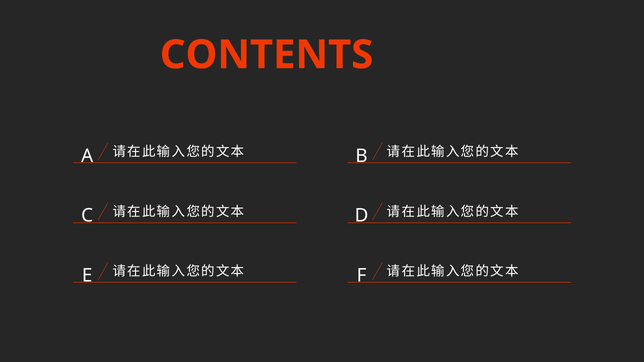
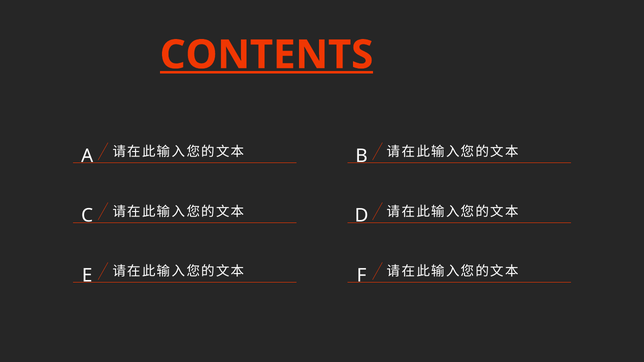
CONTENTS underline: none -> present (267, 55)
